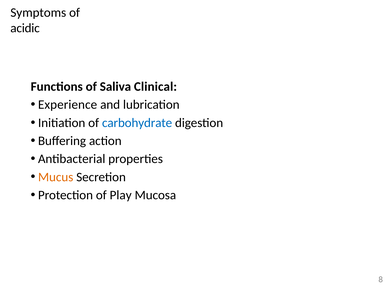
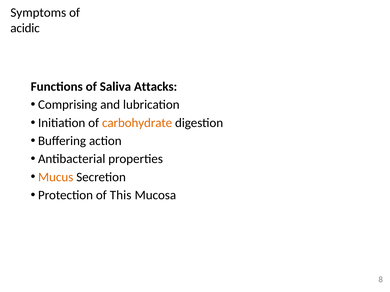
Clinical: Clinical -> Attacks (156, 87)
Experience: Experience -> Comprising (68, 105)
carbohydrate colour: blue -> orange (137, 123)
Play: Play -> This (121, 195)
